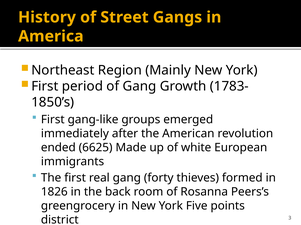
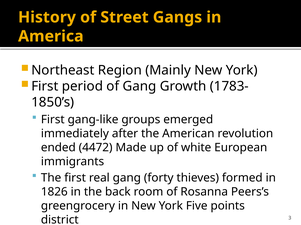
6625: 6625 -> 4472 (96, 148)
